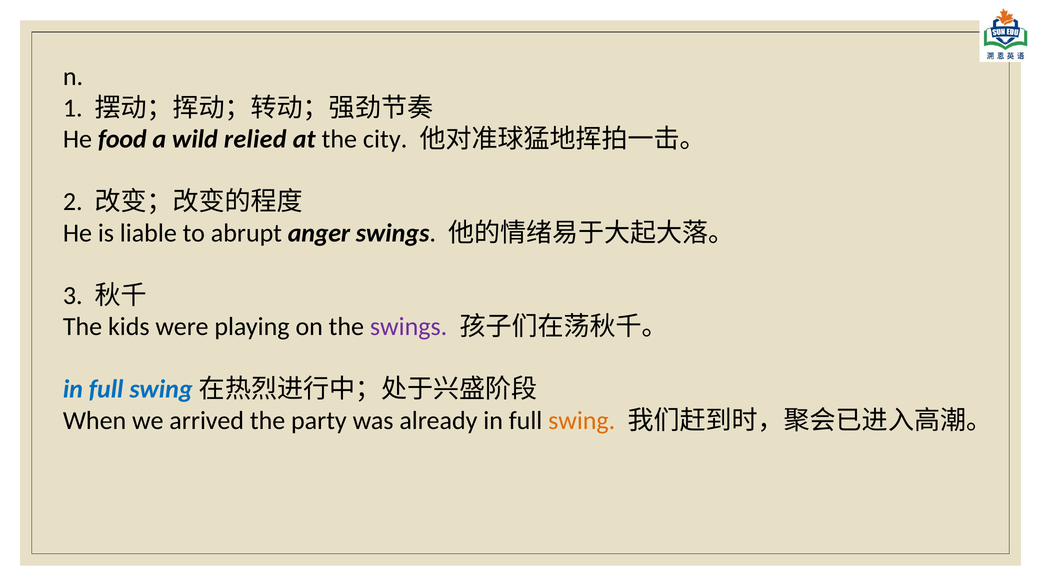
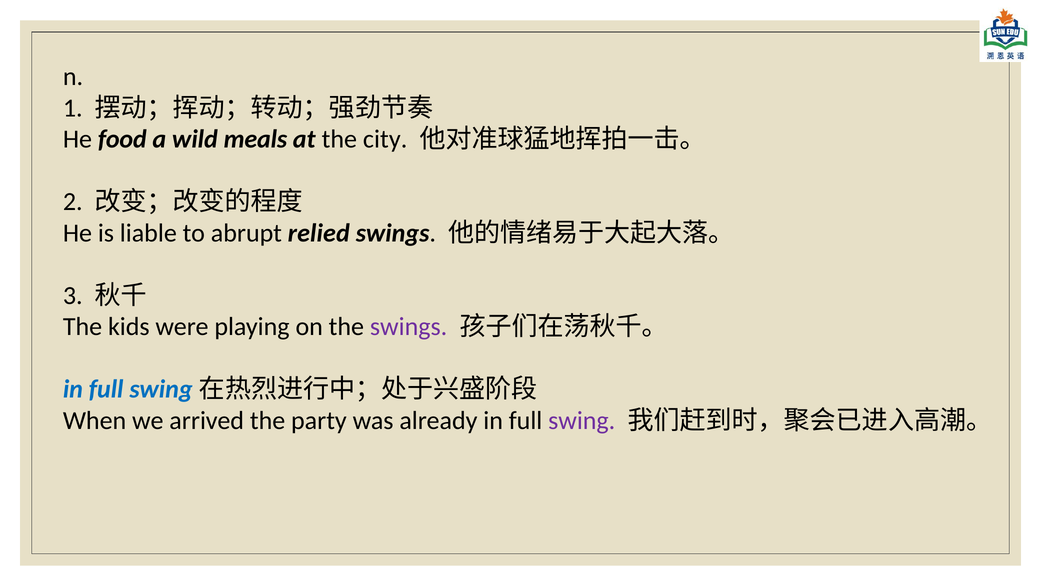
relied: relied -> meals (255, 139)
anger: anger -> relied (319, 233)
swing colour: orange -> purple (582, 420)
